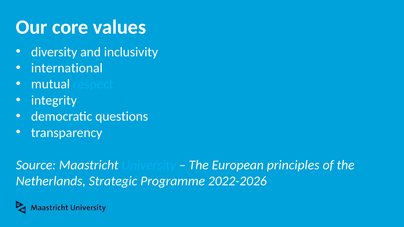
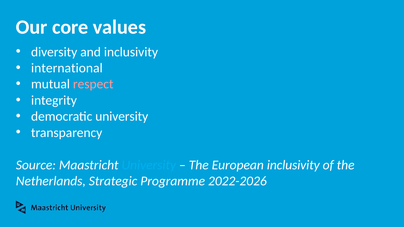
respect colour: light blue -> pink (93, 84)
democratic questions: questions -> university (122, 117)
European principles: principles -> inclusivity (293, 165)
